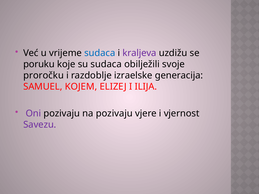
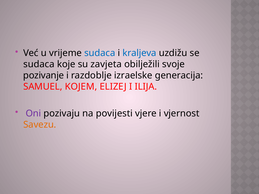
kraljeva colour: purple -> blue (140, 53)
poruku: poruku -> sudaca (39, 64)
su sudaca: sudaca -> zavjeta (106, 64)
proročku: proročku -> pozivanje (44, 76)
na pozivaju: pozivaju -> povijesti (114, 114)
Savezu colour: purple -> orange (40, 125)
